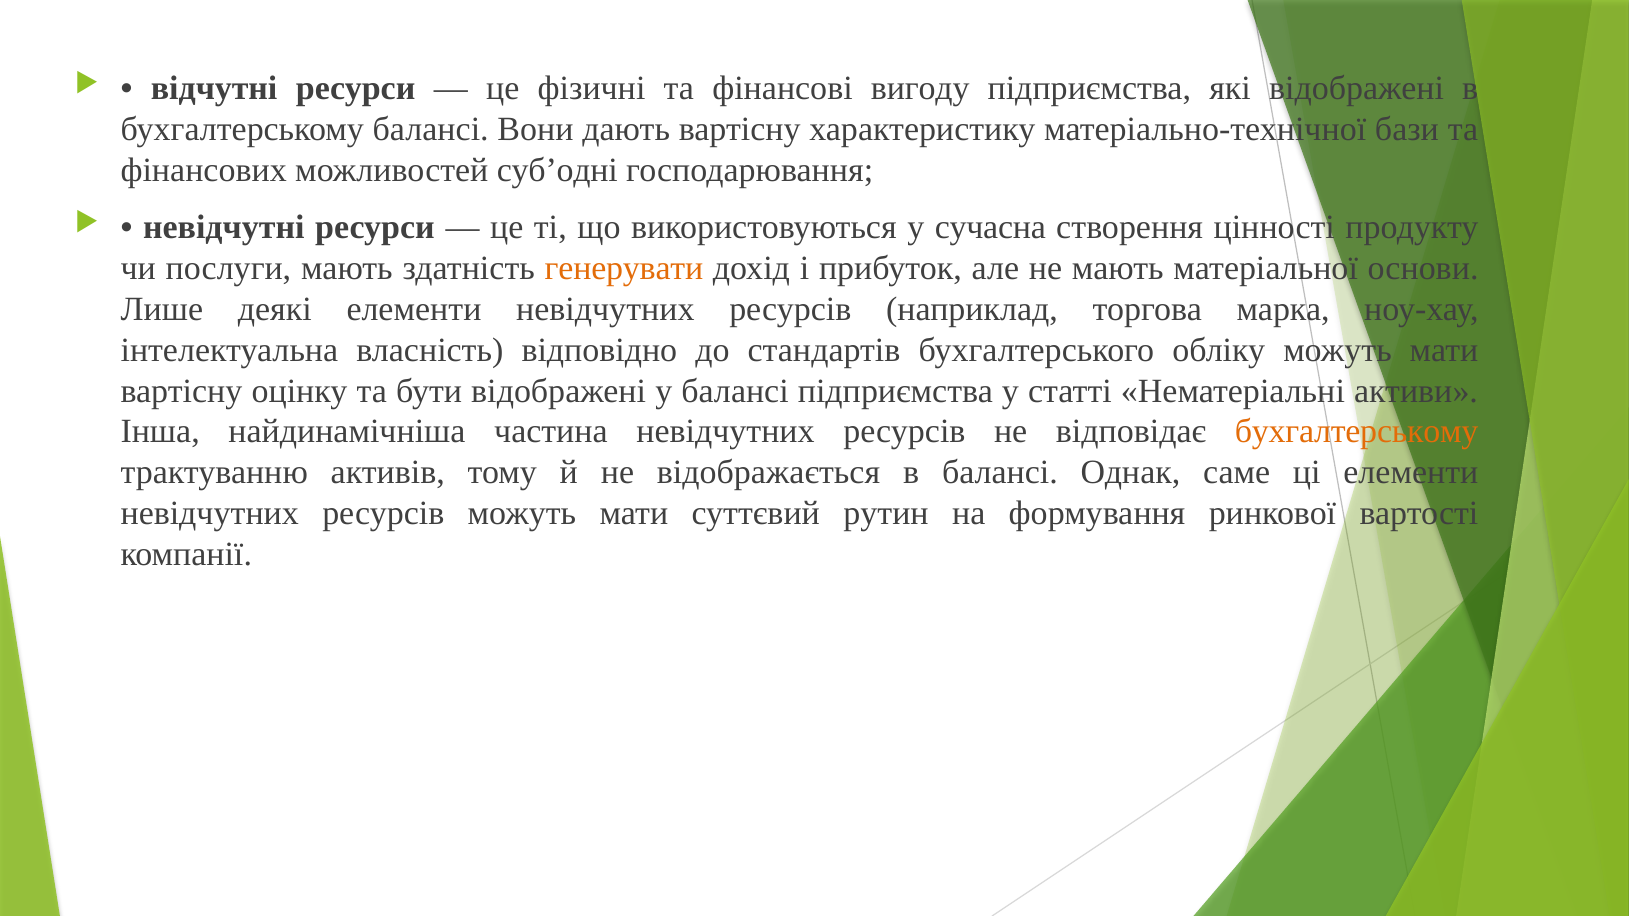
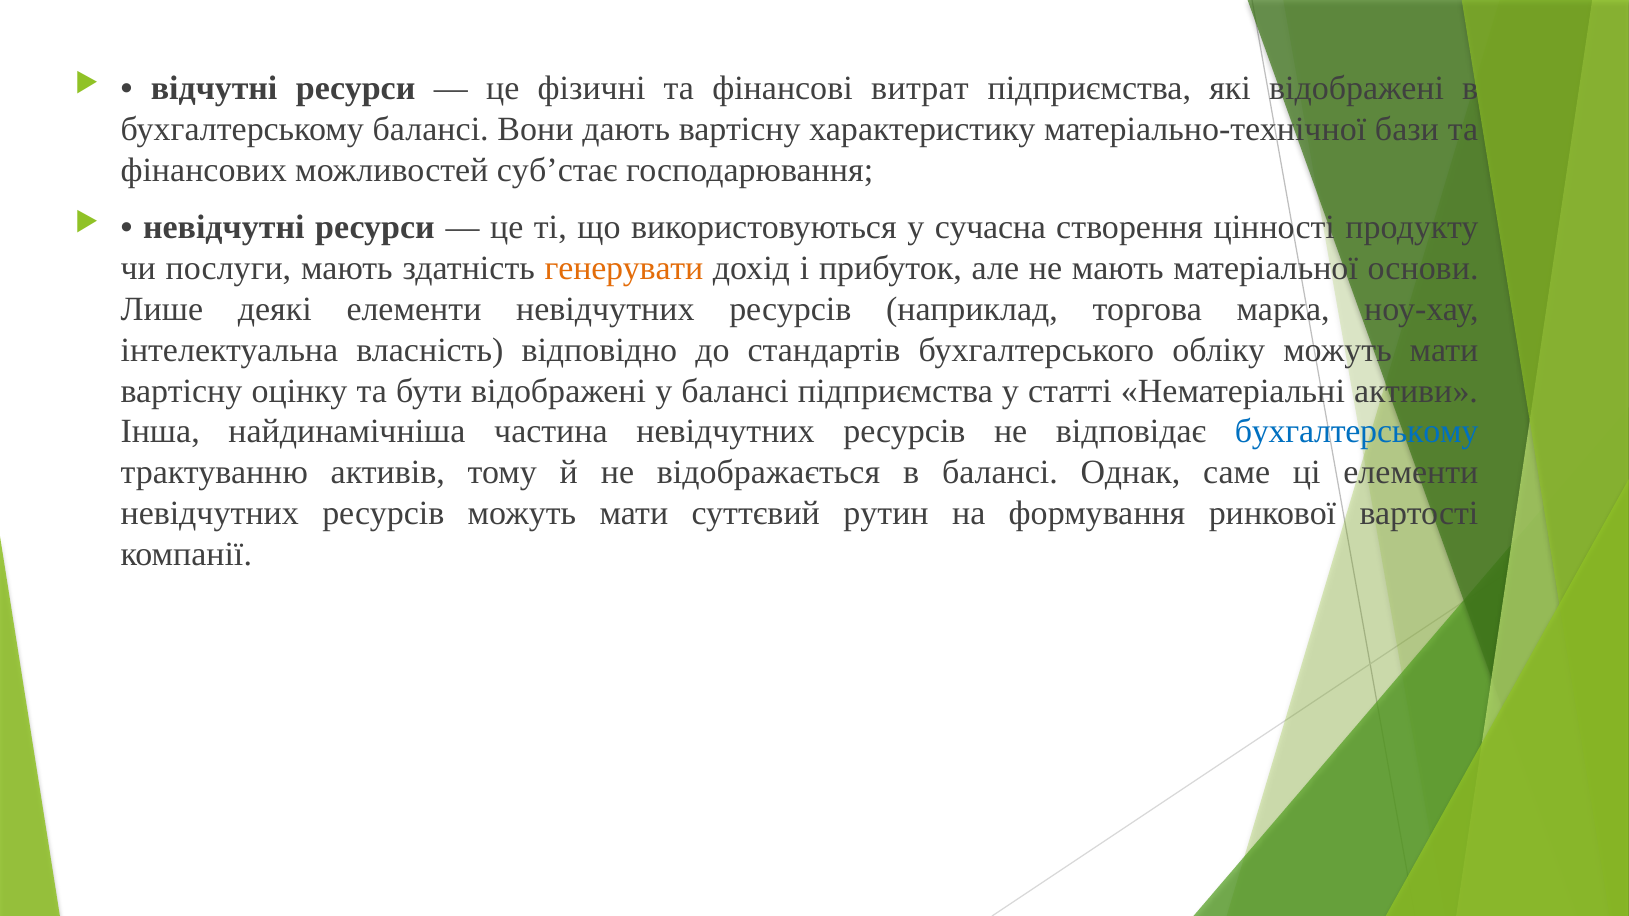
вигоду: вигоду -> витрат (920, 89)
суб’одні: суб’одні -> суб’стає (557, 170)
бухгалтерському colour: orange -> blue (1357, 432)
